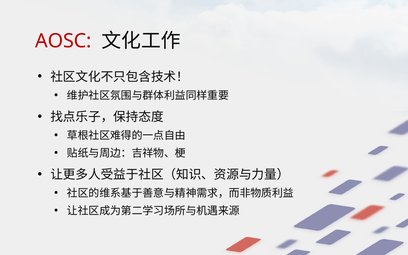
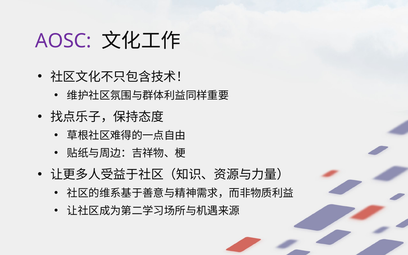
AOSC colour: red -> purple (63, 41)
